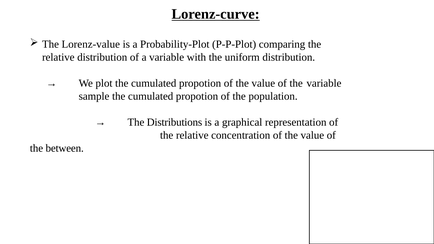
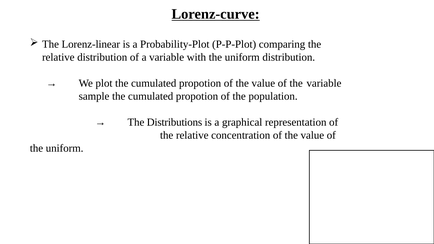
Lorenz-value: Lorenz-value -> Lorenz-linear (91, 44)
between: between -> uniform (65, 148)
